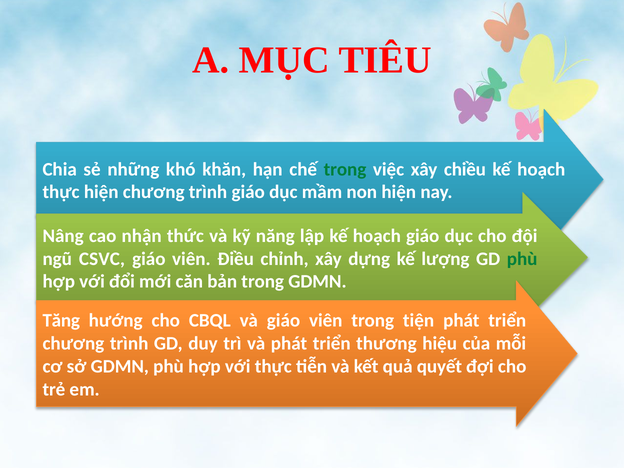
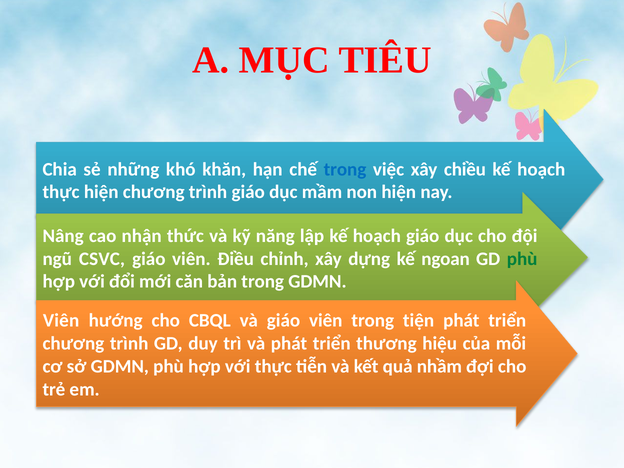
trong colour: green -> blue (345, 169)
lượng: lượng -> ngoan (446, 259)
Tăng: Tăng -> Viên (61, 321)
quyết: quyết -> nhầm (439, 366)
